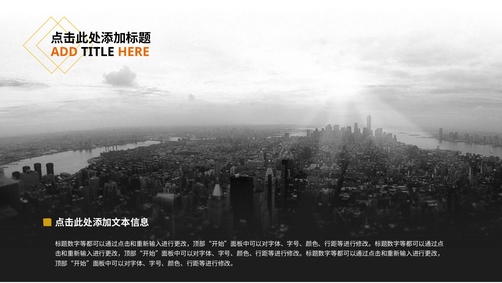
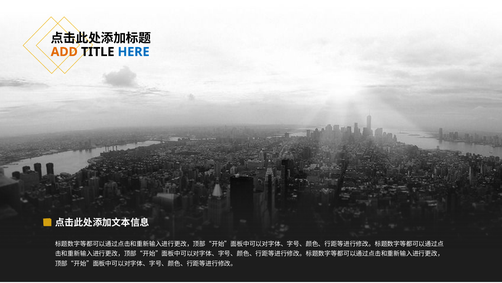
HERE colour: orange -> blue (134, 52)
